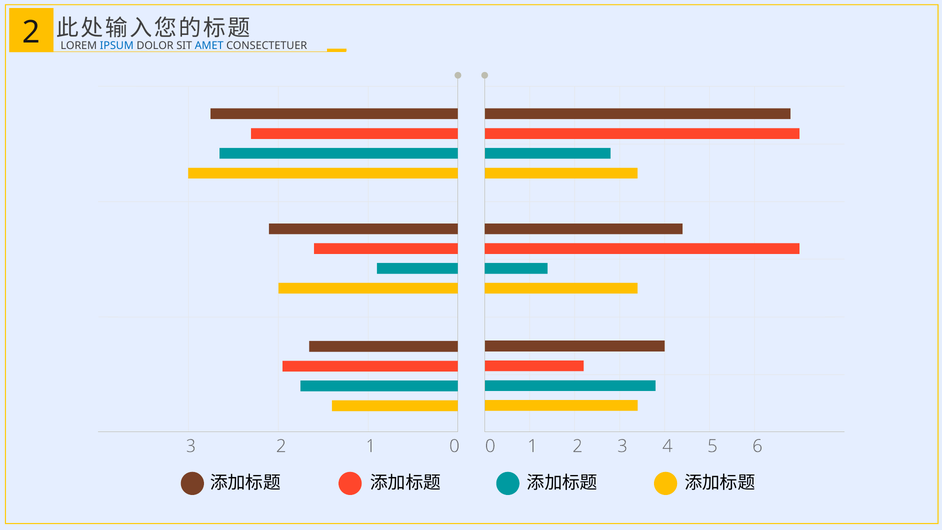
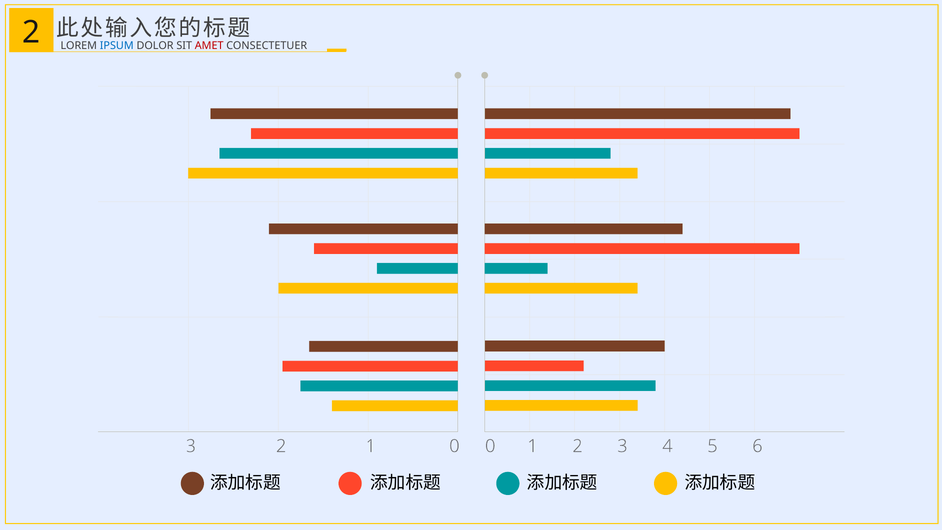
AMET colour: blue -> red (209, 46)
